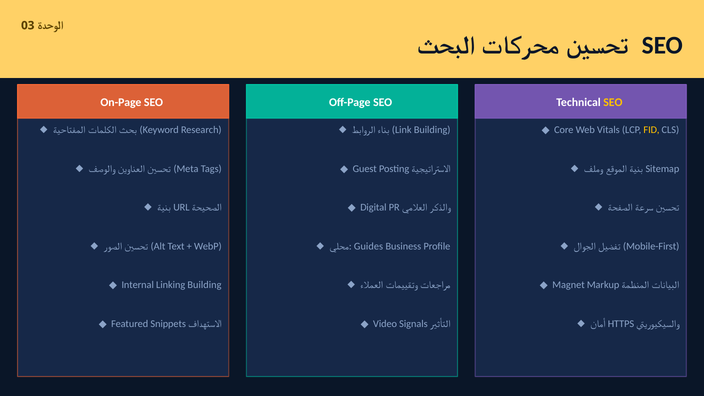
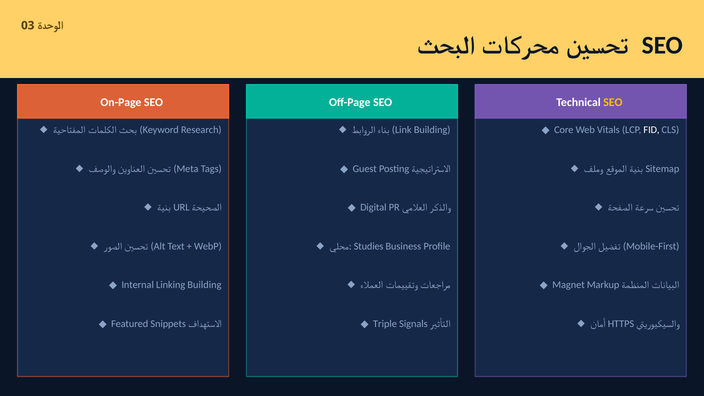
FID colour: yellow -> white (651, 130)
Guides: Guides -> Studies (369, 246)
Video: Video -> Triple (385, 324)
